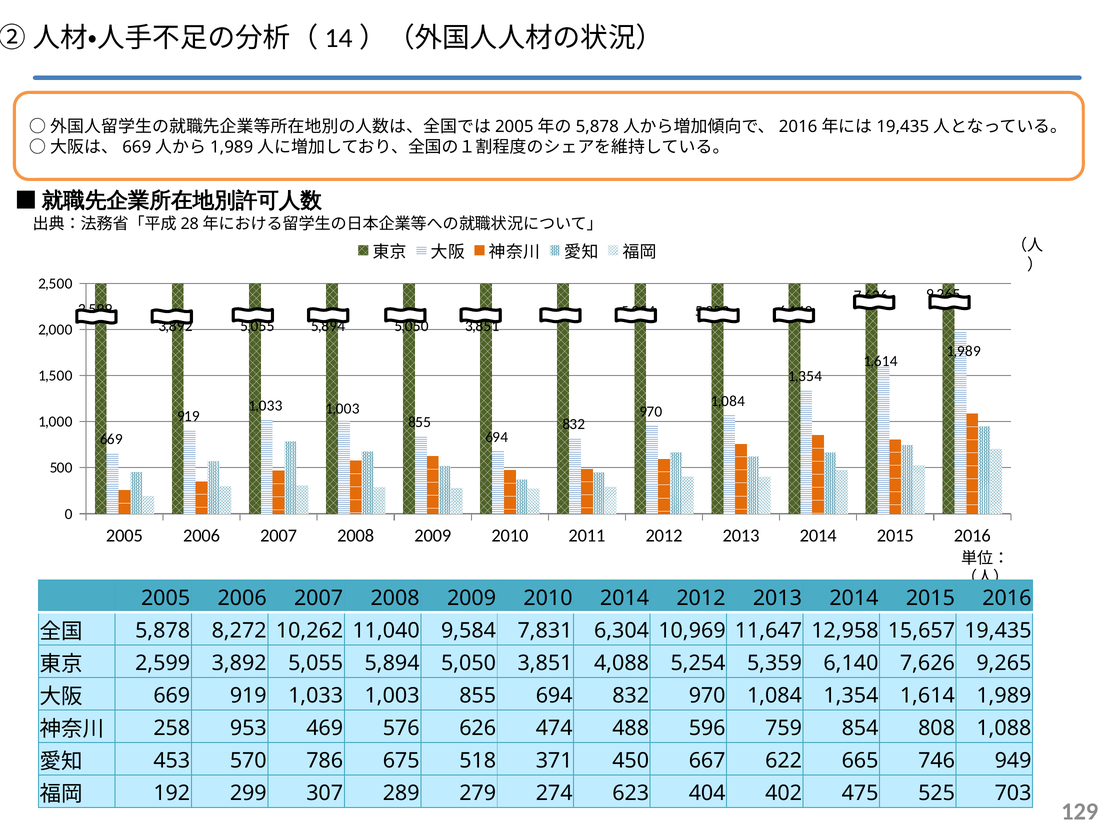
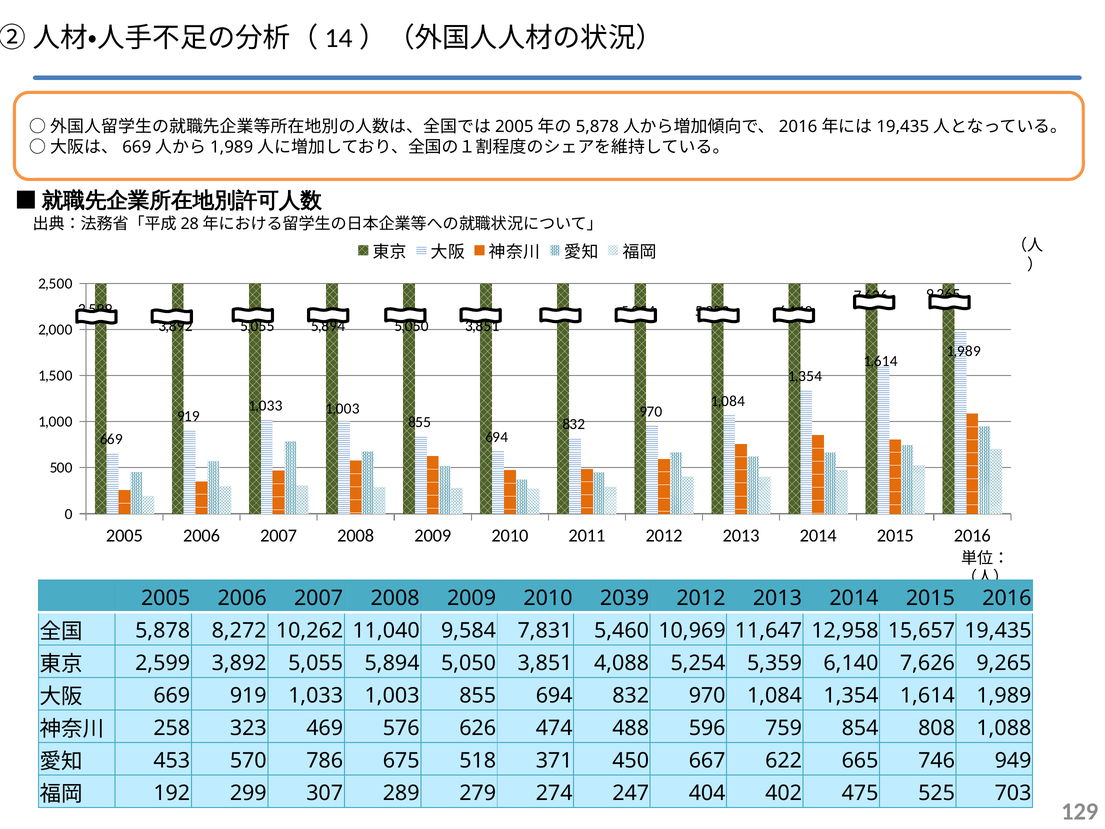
2010 2014: 2014 -> 2039 (625, 598)
6,304: 6,304 -> 5,460 (622, 630)
953: 953 -> 323 (248, 728)
623: 623 -> 247 (631, 793)
